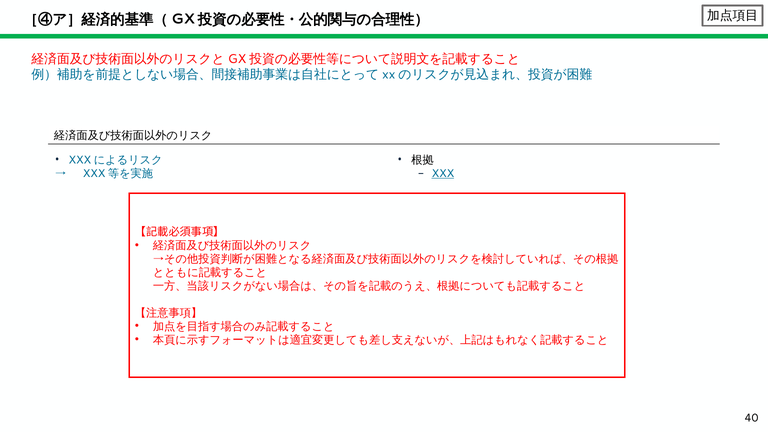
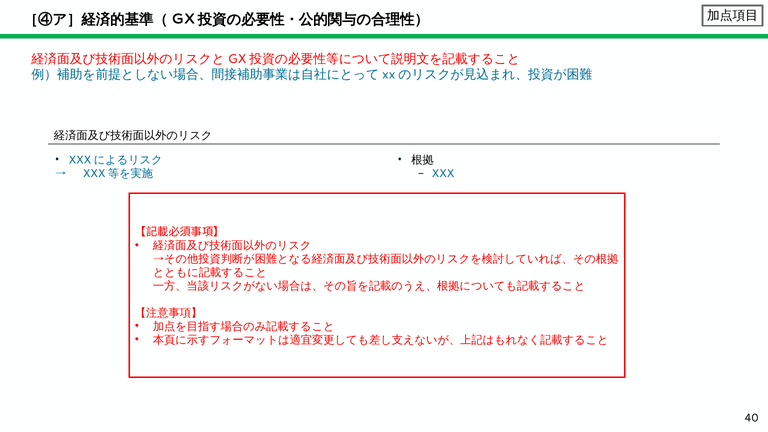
XXX underline: present -> none (443, 173)
